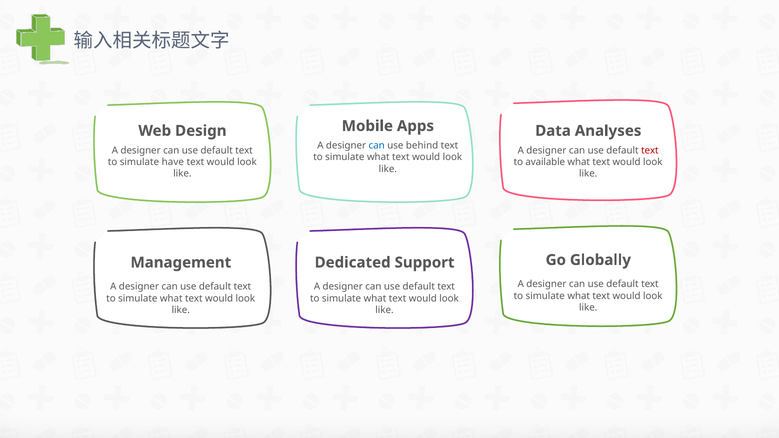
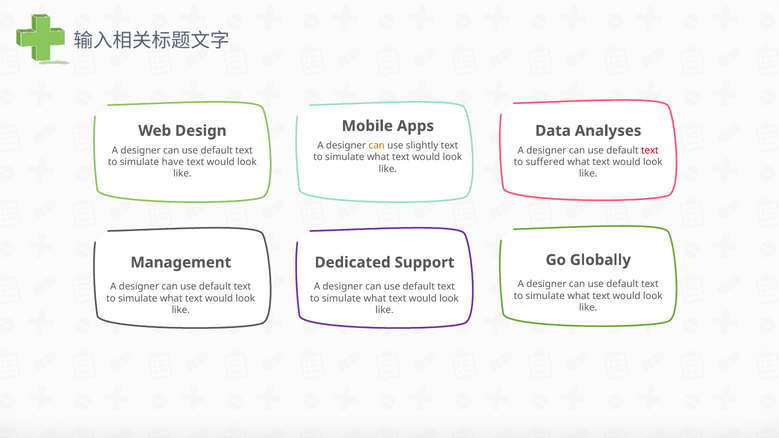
can colour: blue -> orange (377, 146)
behind: behind -> slightly (422, 146)
available: available -> suffered (545, 162)
